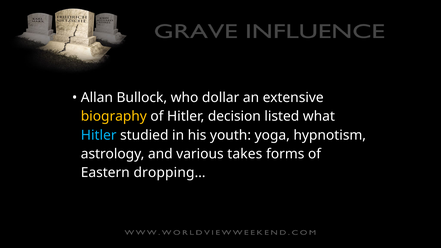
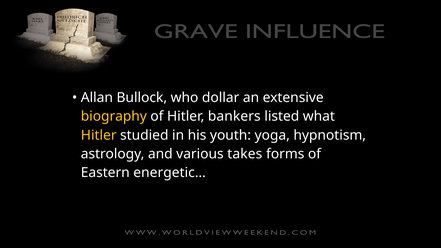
decision: decision -> bankers (234, 116)
Hitler colour: light blue -> yellow (99, 135)
dropping…: dropping… -> energetic… (170, 173)
